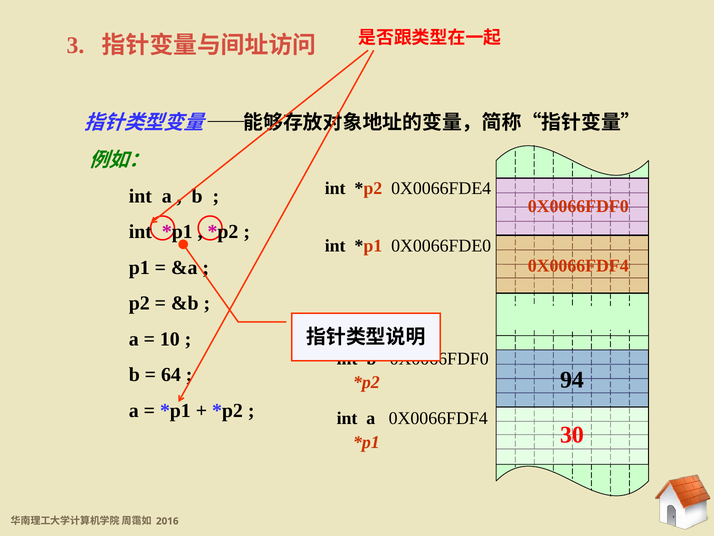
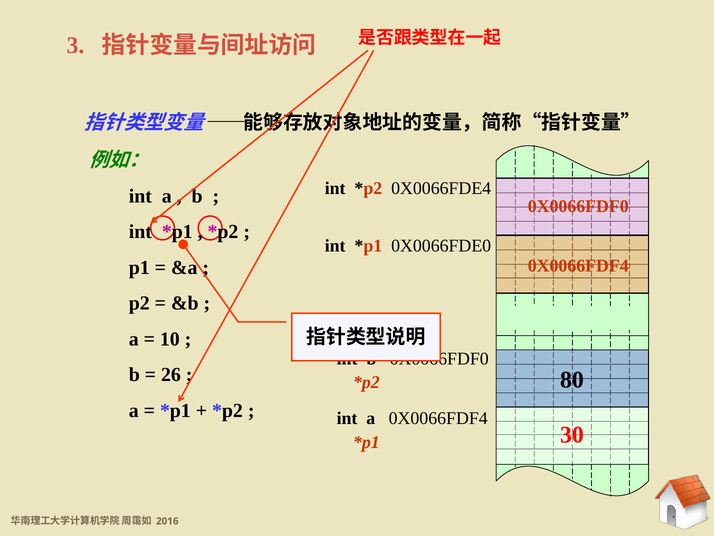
64: 64 -> 26 (171, 374)
94: 94 -> 80 (572, 380)
